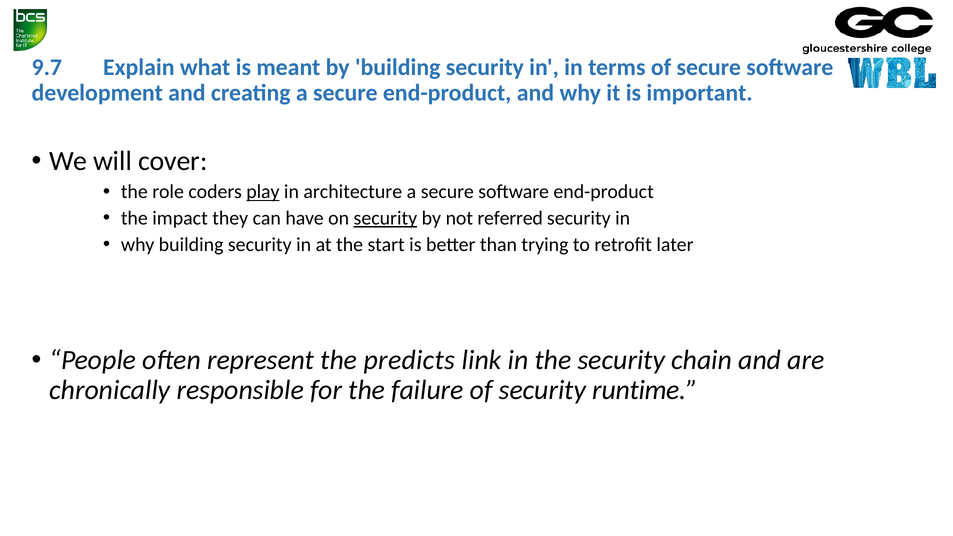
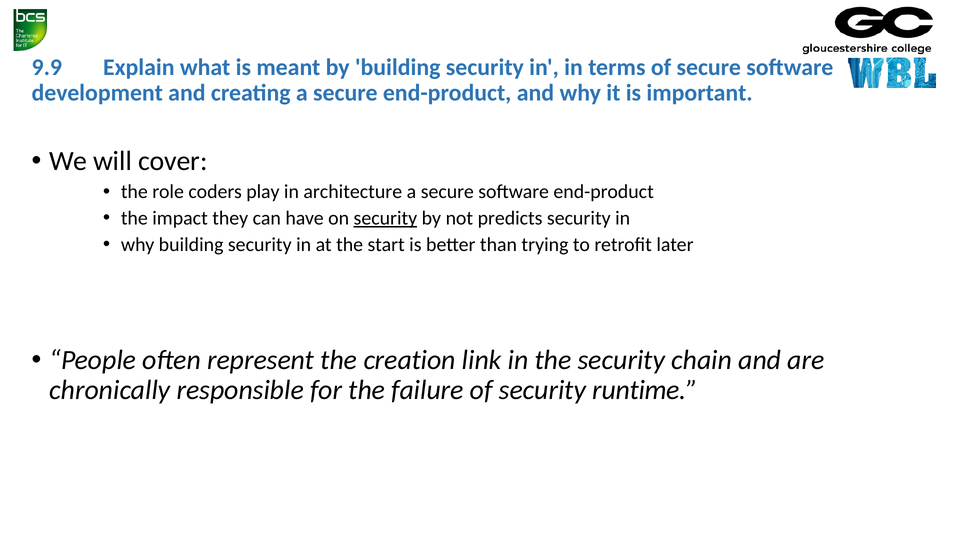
9.7: 9.7 -> 9.9 (47, 67)
play underline: present -> none (263, 192)
referred: referred -> predicts (510, 218)
predicts: predicts -> creation (410, 360)
